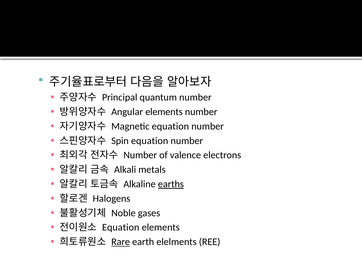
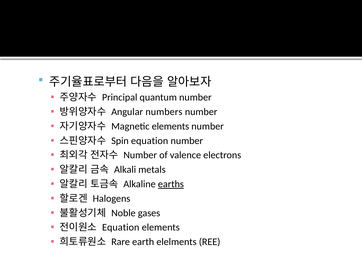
Angular elements: elements -> numbers (164, 112)
Magnetic equation: equation -> elements (170, 126)
Rare underline: present -> none (121, 242)
